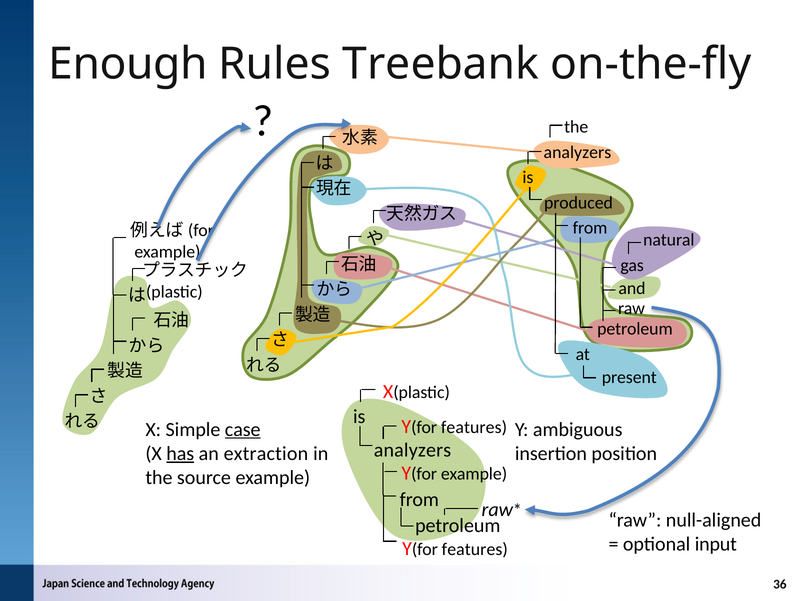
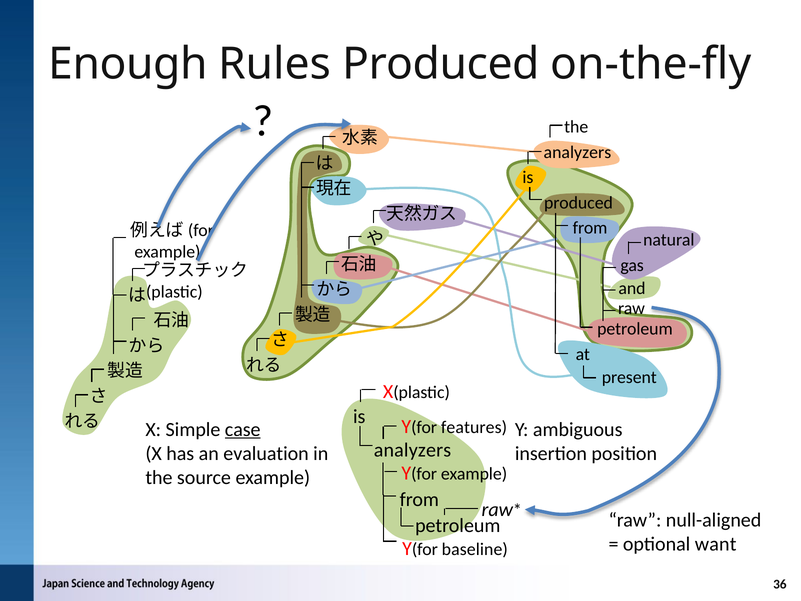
Rules Treebank: Treebank -> Produced (441, 64)
has underline: present -> none (180, 453)
extraction: extraction -> evaluation (266, 453)
input: input -> want (716, 544)
features: features -> baseline (475, 549)
